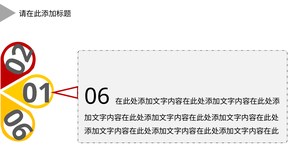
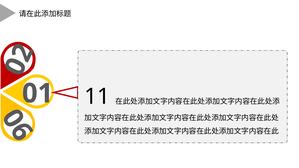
06: 06 -> 11 (97, 97)
